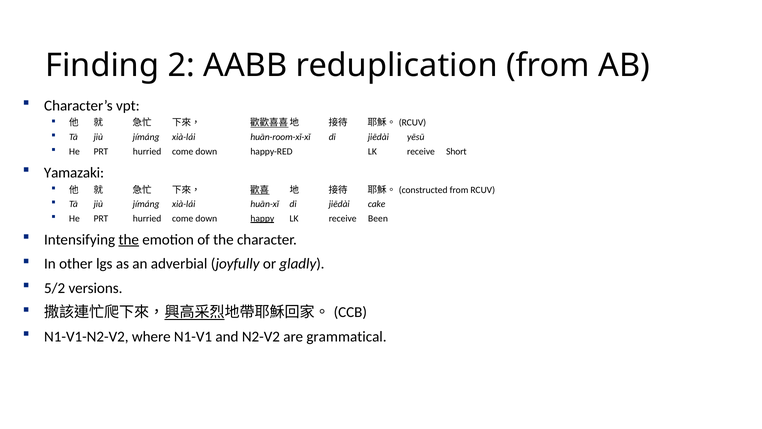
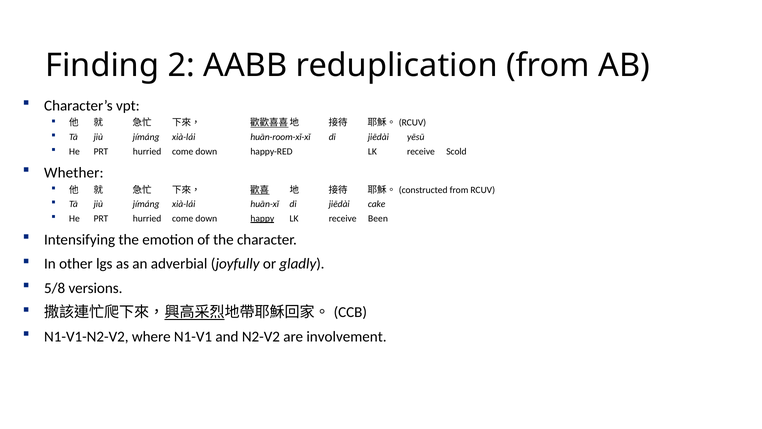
Short: Short -> Scold (456, 151)
Yamazaki: Yamazaki -> Whether (74, 172)
the underline: present -> none (129, 239)
5/2: 5/2 -> 5/8 (55, 288)
grammatical: grammatical -> involvement (347, 336)
